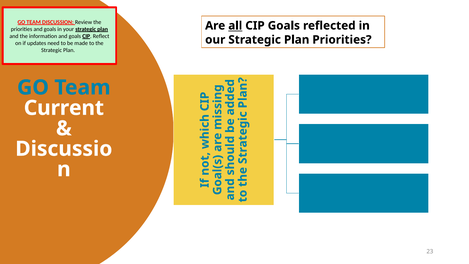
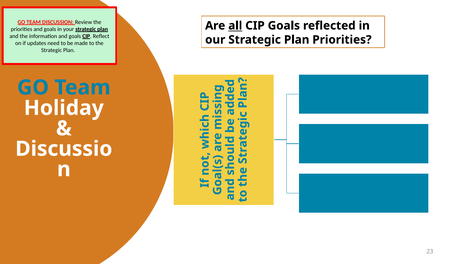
Current: Current -> Holiday (64, 108)
